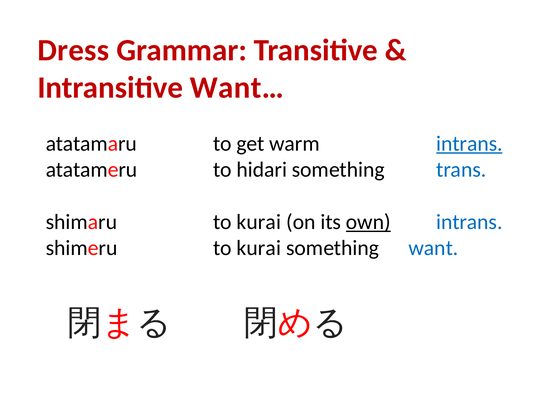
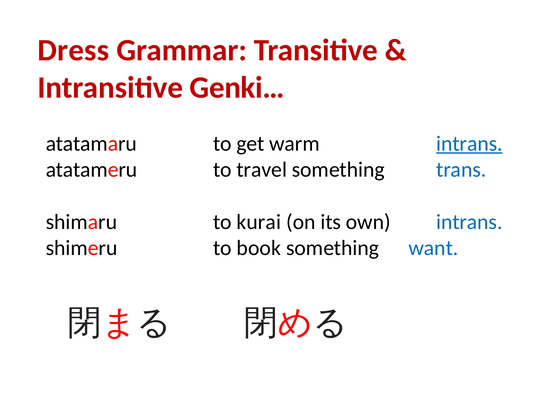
Want…: Want… -> Genki… (237, 87)
hidari: hidari -> travel (262, 170)
own underline: present -> none (368, 222)
shimeru to kurai: kurai -> book (259, 248)
